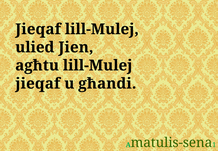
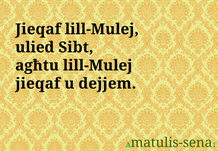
Jien: Jien -> Sibt (76, 47)
għandi: għandi -> dejjem (107, 84)
